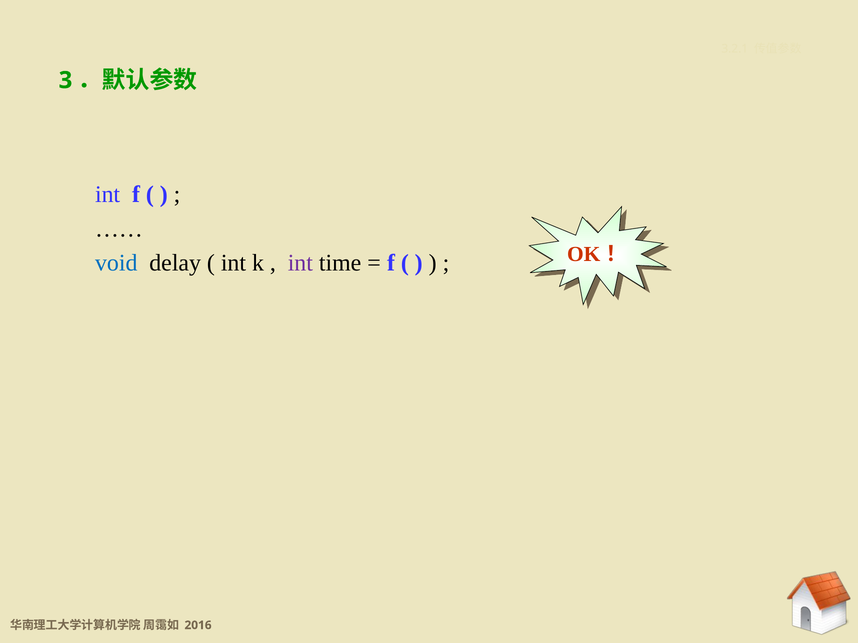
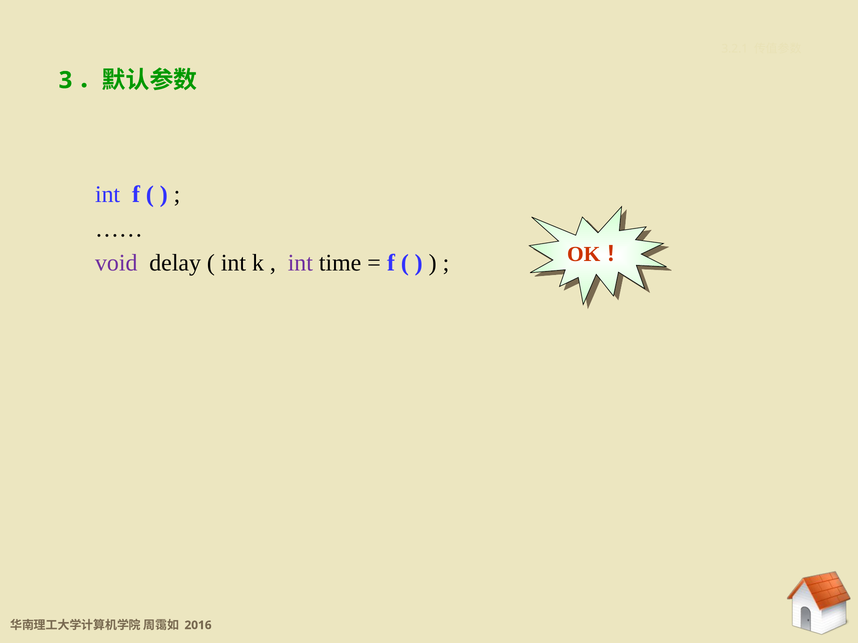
void colour: blue -> purple (116, 263)
